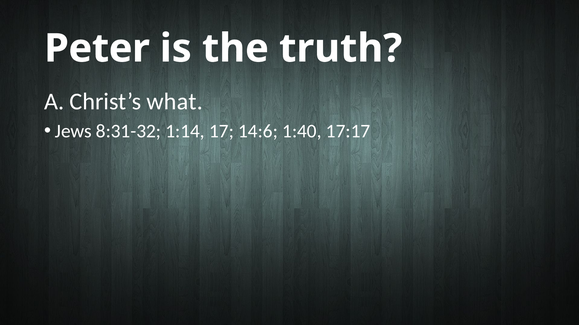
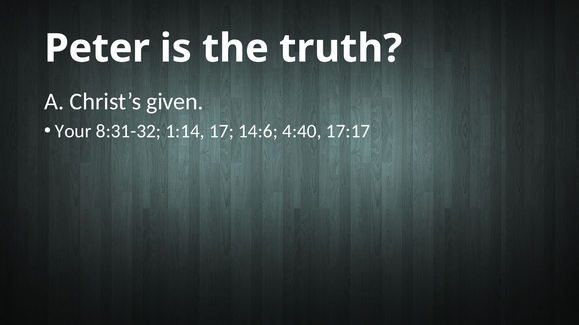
what: what -> given (175, 102)
Jews: Jews -> Your (73, 131)
1:40: 1:40 -> 4:40 (302, 131)
